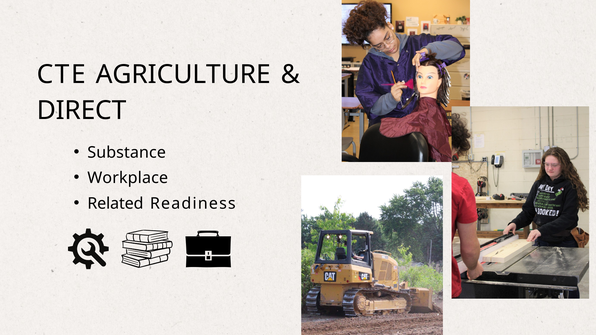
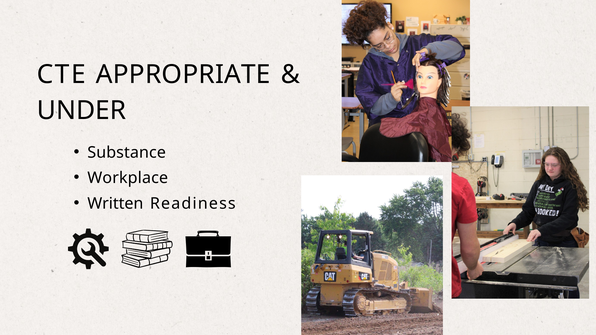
AGRICULTURE: AGRICULTURE -> APPROPRIATE (183, 74)
DIRECT: DIRECT -> UNDER (82, 110)
Related: Related -> Written (115, 204)
